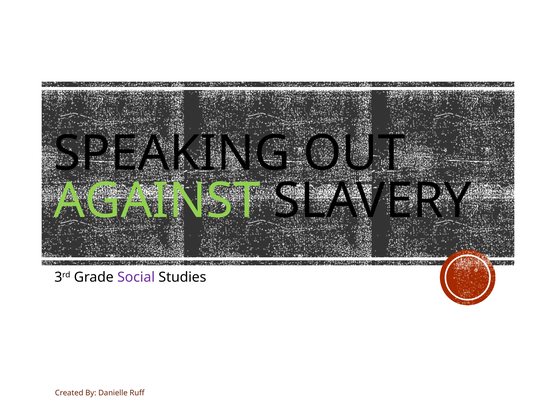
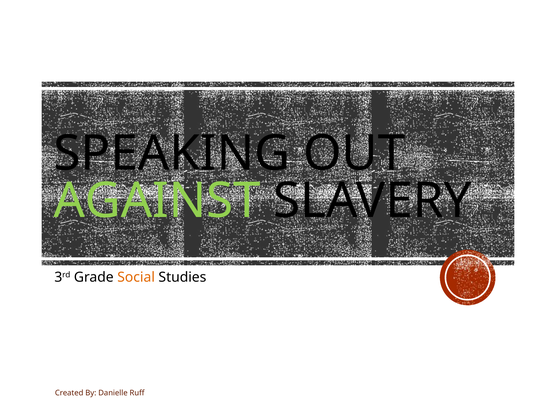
Social colour: purple -> orange (136, 277)
